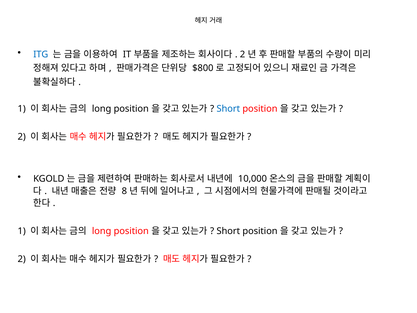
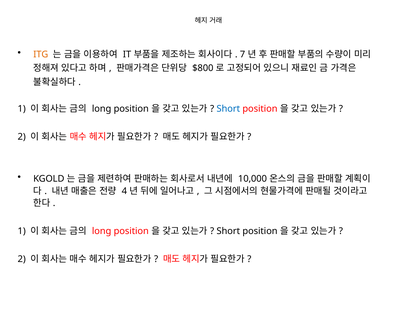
ITG colour: blue -> orange (41, 54)
2: 2 -> 7 (243, 54)
8: 8 -> 4 (124, 191)
